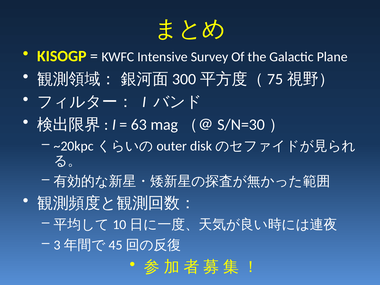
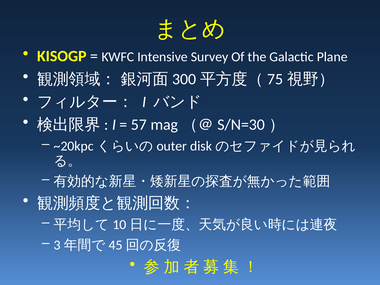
63: 63 -> 57 (139, 125)
